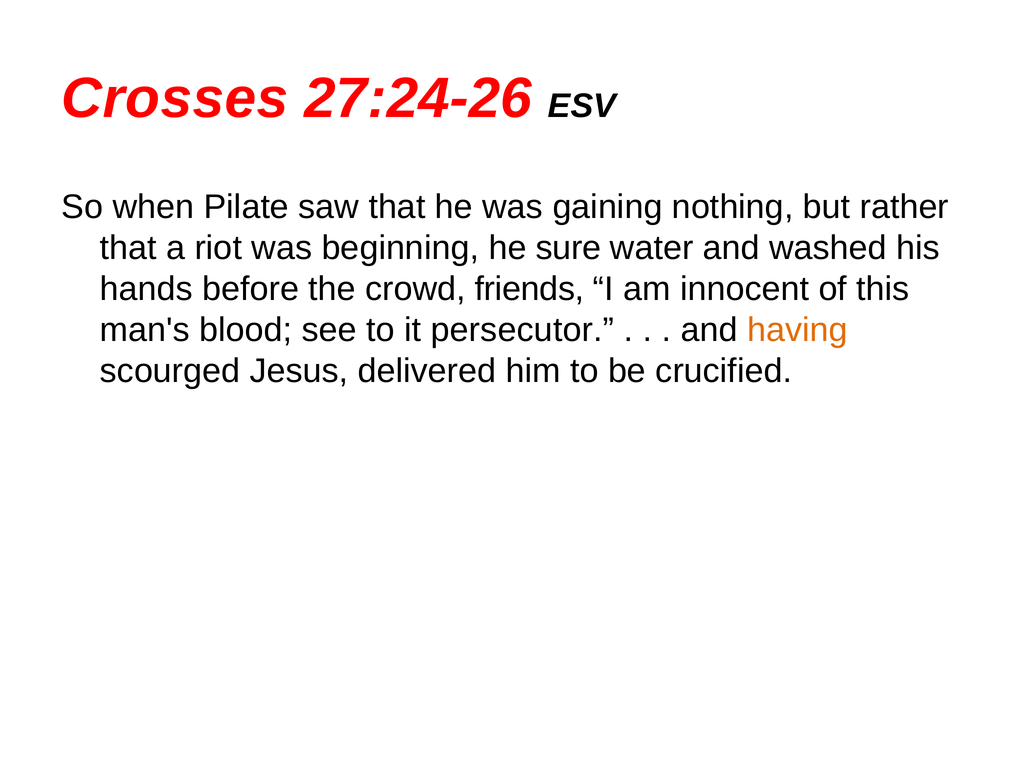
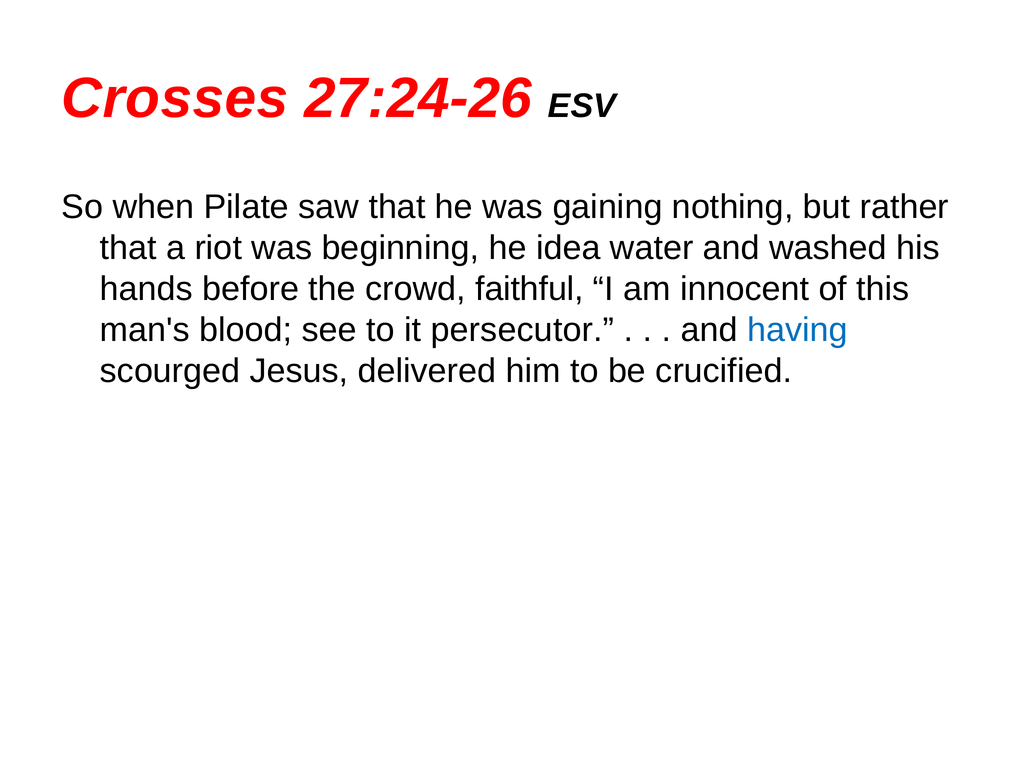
sure: sure -> idea (568, 248)
friends: friends -> faithful (529, 289)
having colour: orange -> blue (797, 330)
